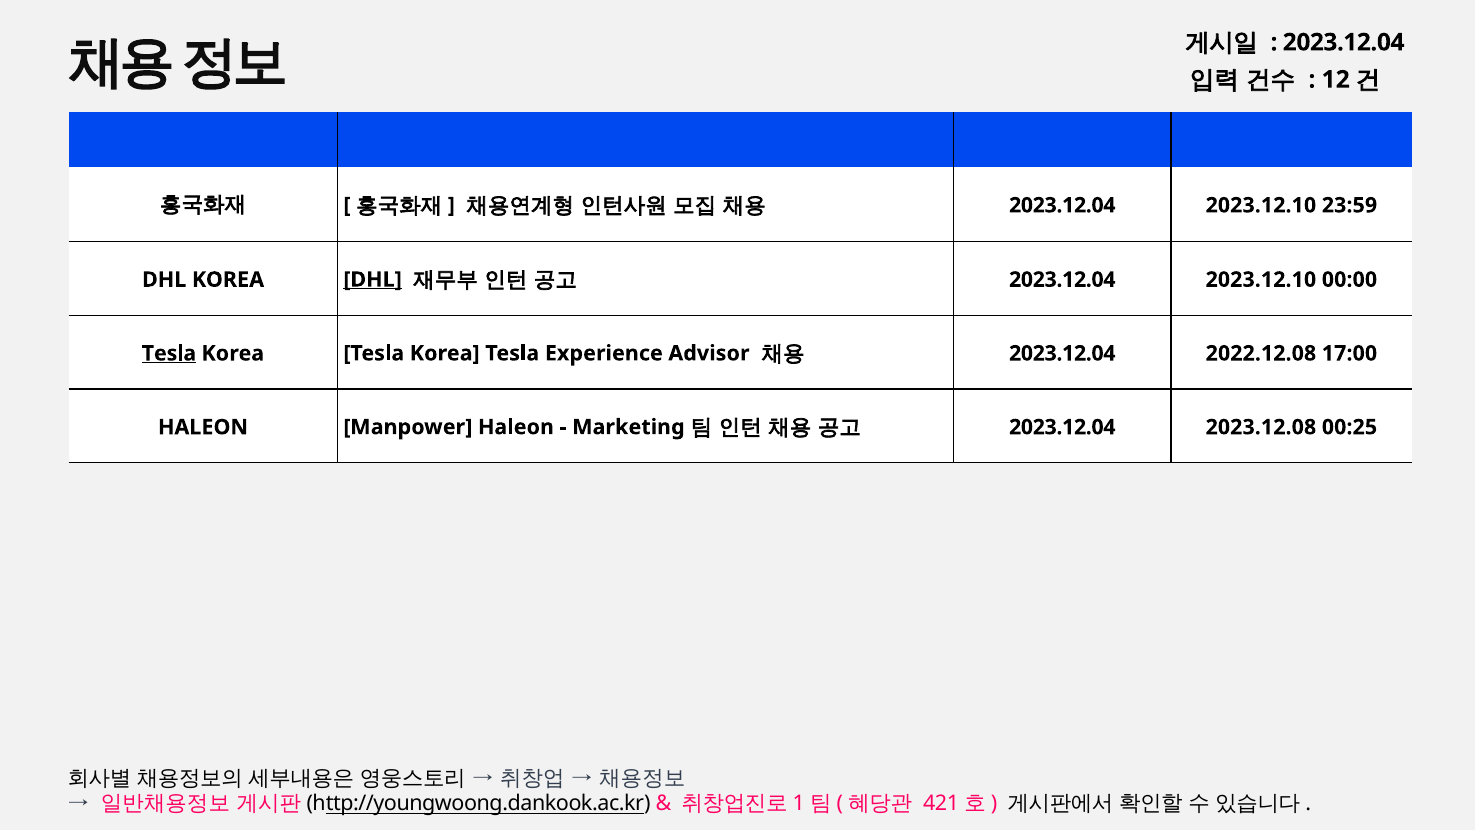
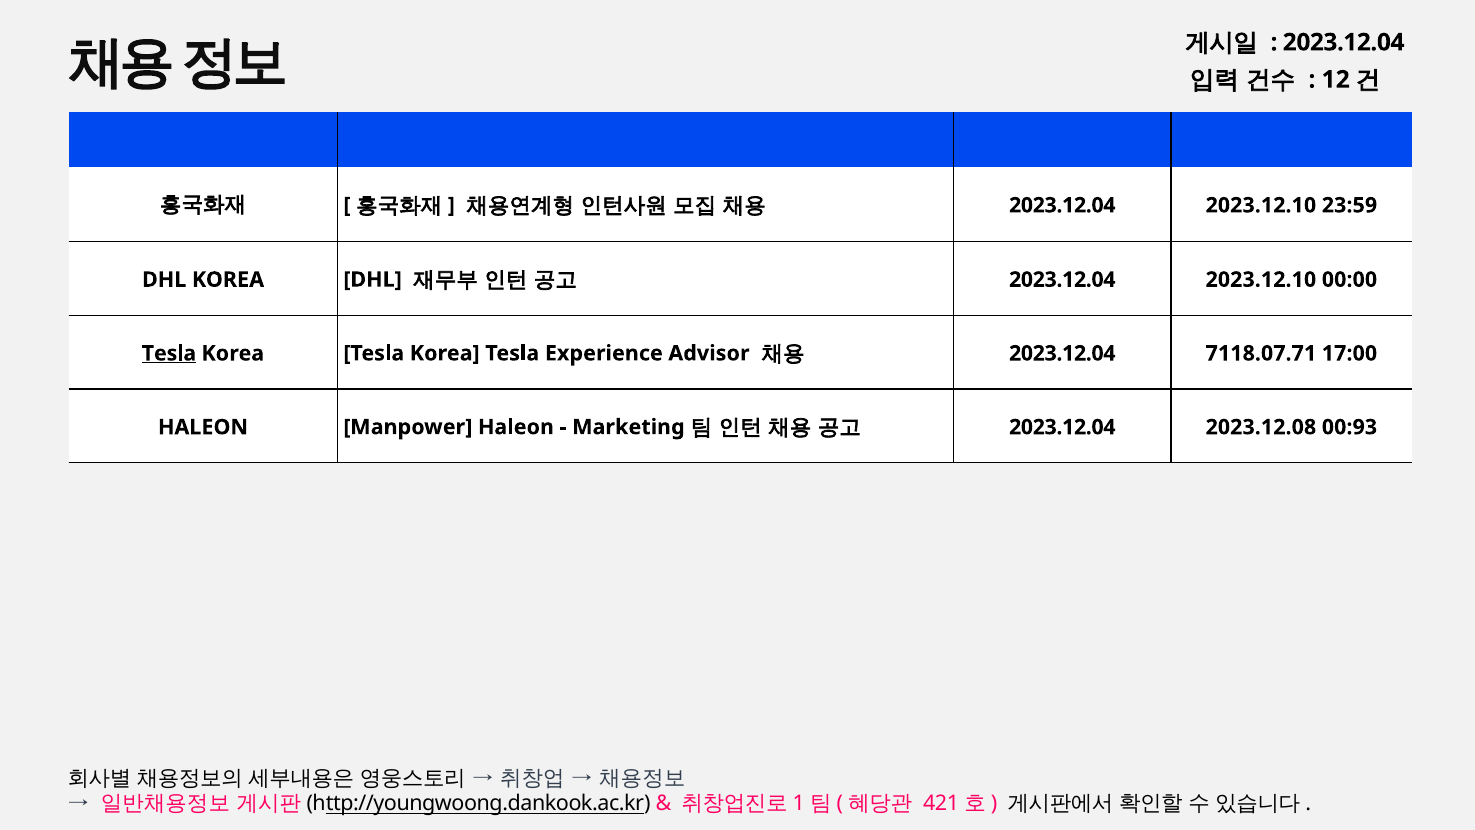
DHL underline: present -> none (373, 279)
2022.12.08: 2022.12.08 -> 7118.07.71 (1261, 353)
00:25: 00:25 -> 00:93 (1349, 427)
